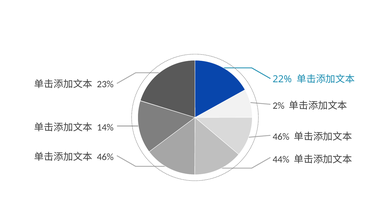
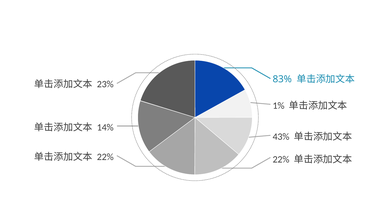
22%: 22% -> 83% (282, 79)
2%: 2% -> 1% (279, 106)
46%: 46% -> 43% (281, 137)
46%: 46% -> 22% (105, 157)
44%: 44% -> 22% (281, 160)
